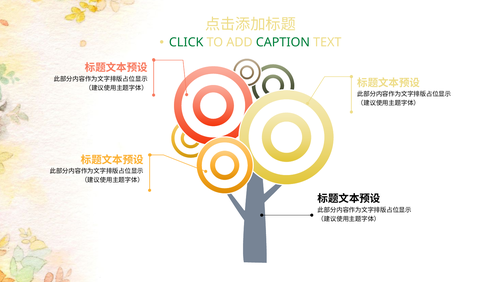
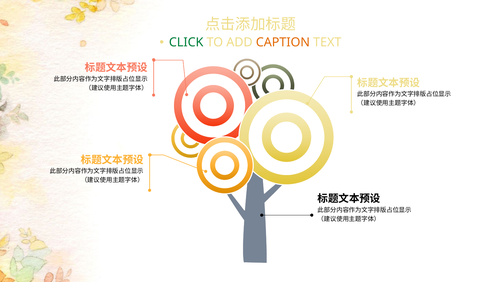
CAPTION colour: green -> orange (283, 42)
